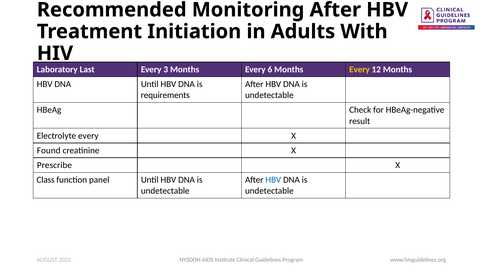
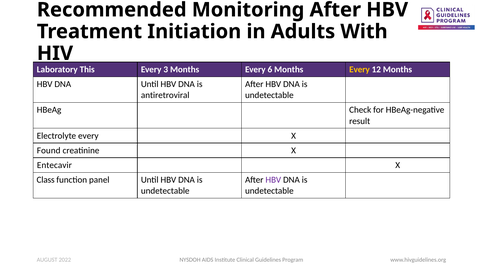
Last: Last -> This (87, 69)
requirements: requirements -> antiretroviral (165, 95)
Prescribe: Prescribe -> Entecavir (54, 165)
HBV colour: blue -> purple (273, 180)
